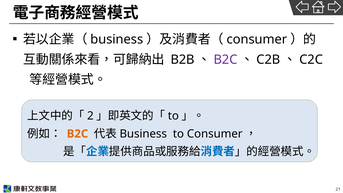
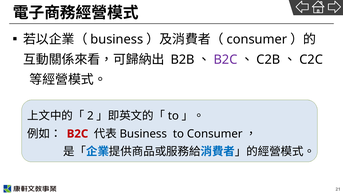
B2C colour: orange -> red (77, 134)
